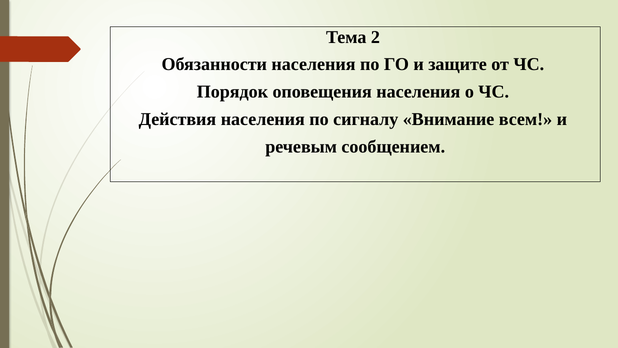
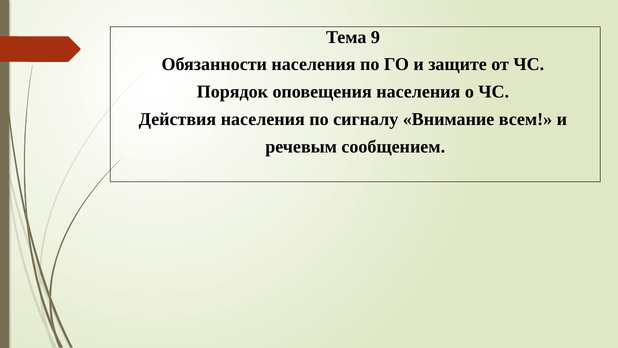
2: 2 -> 9 (375, 37)
